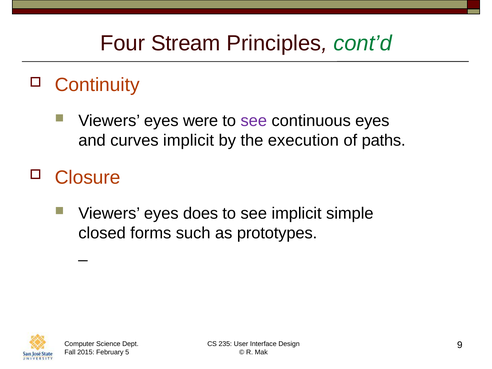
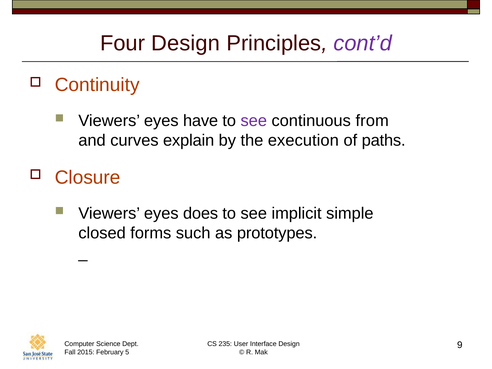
Four Stream: Stream -> Design (186, 43)
cont’d colour: green -> purple (363, 43)
were: were -> have (201, 121)
continuous eyes: eyes -> from (372, 121)
curves implicit: implicit -> explain (189, 141)
